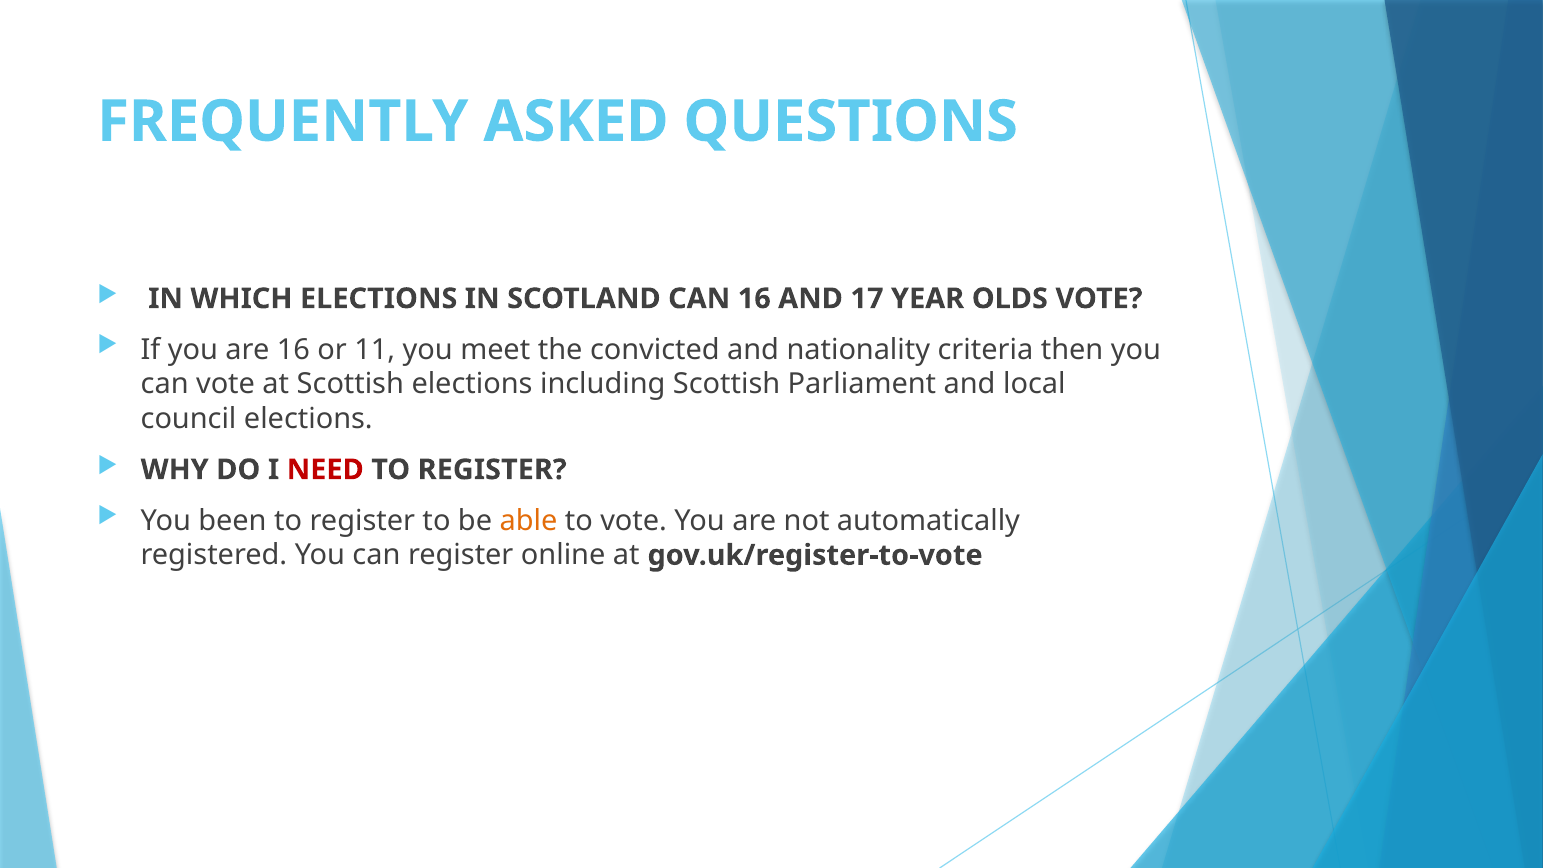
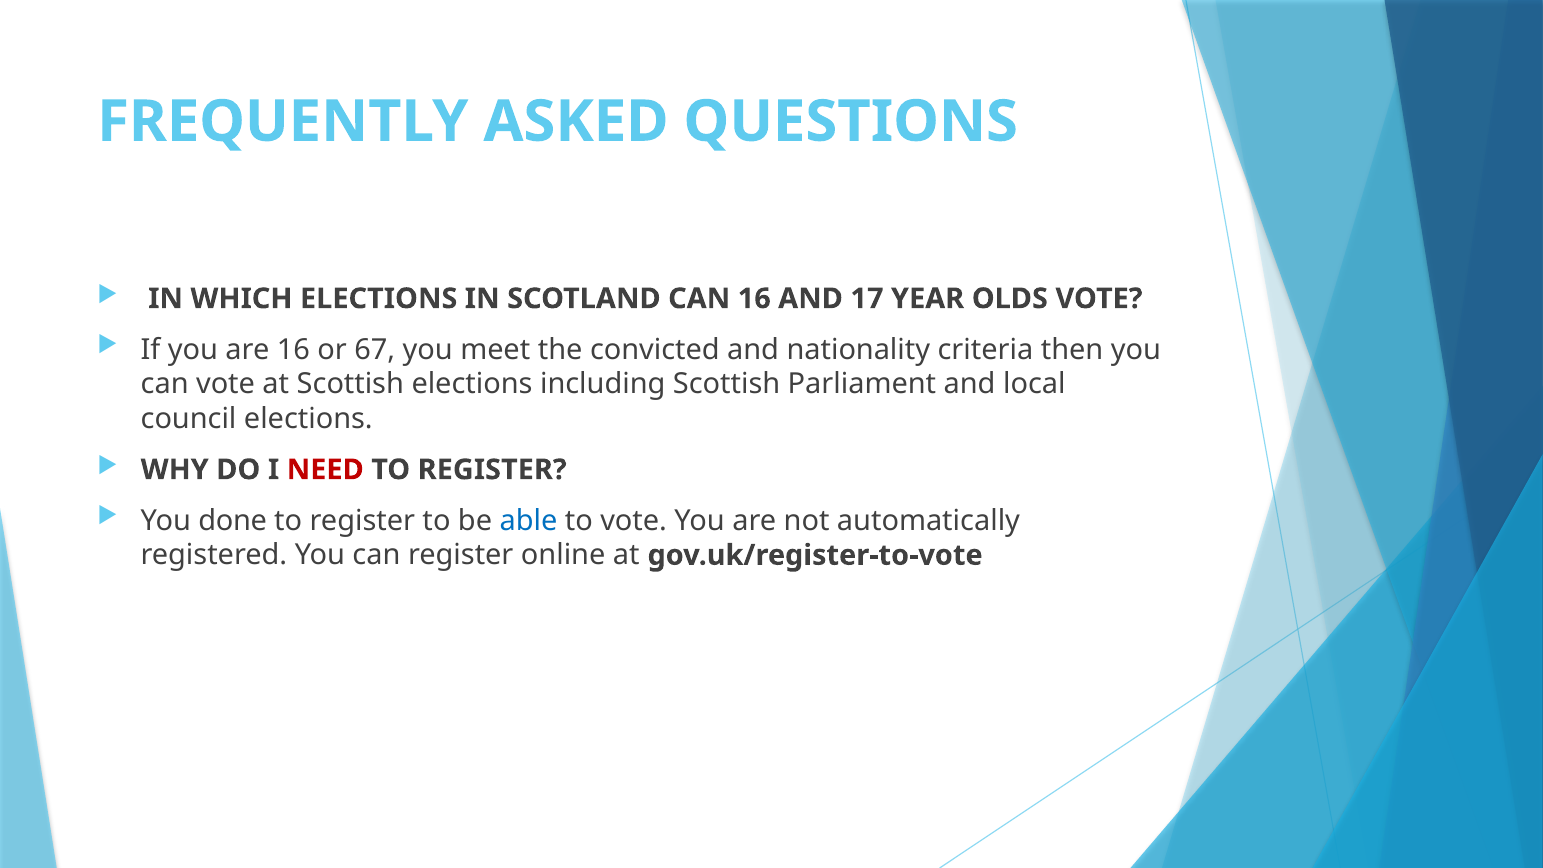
11: 11 -> 67 (375, 349)
been: been -> done (233, 520)
able colour: orange -> blue (528, 520)
